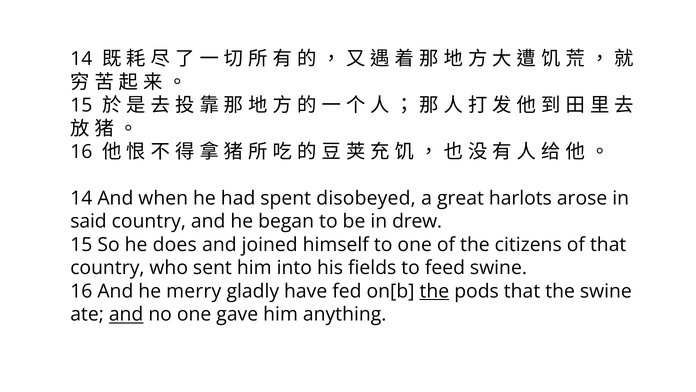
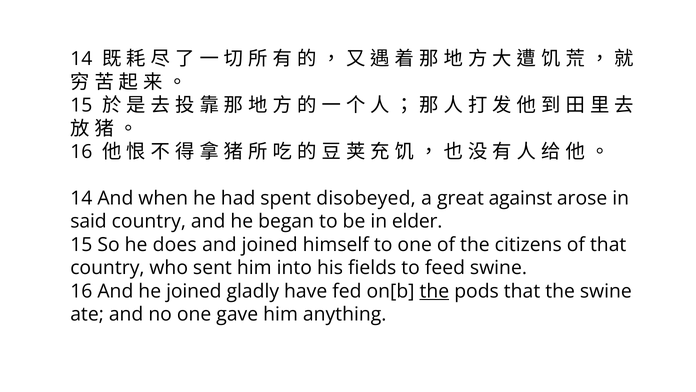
harlots: harlots -> against (520, 198)
drew: drew -> elder (417, 221)
he merry: merry -> joined (194, 291)
and underline: present -> none (126, 314)
